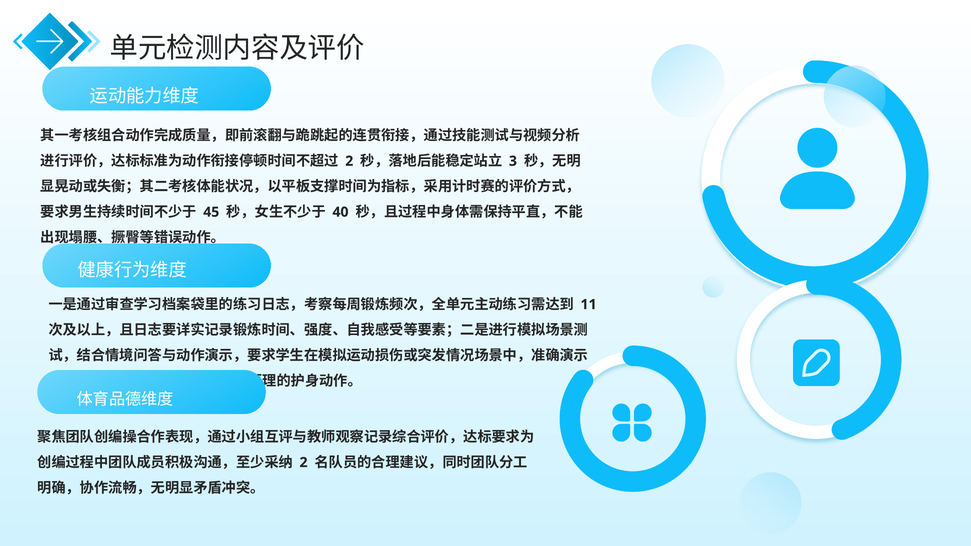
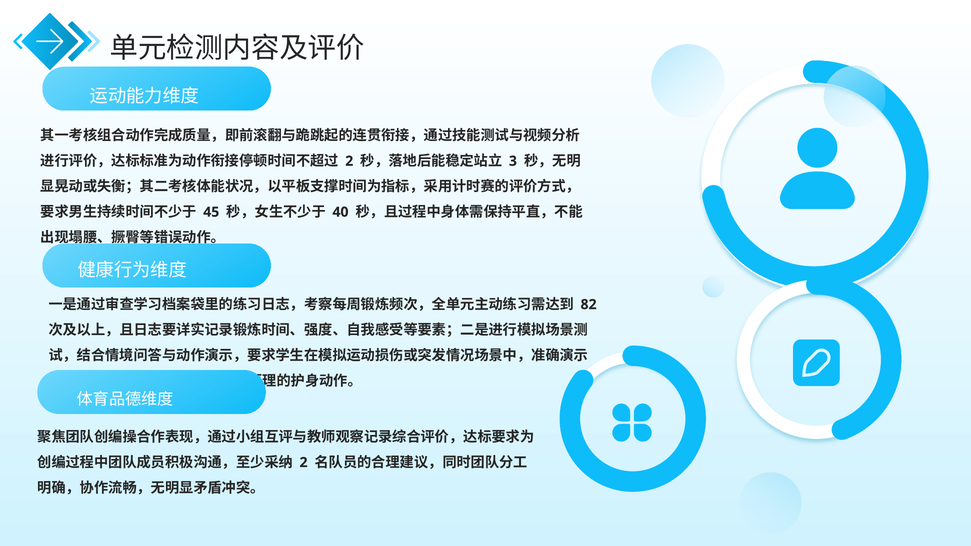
11: 11 -> 82 (589, 305)
